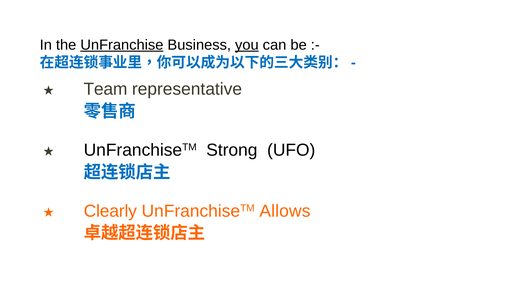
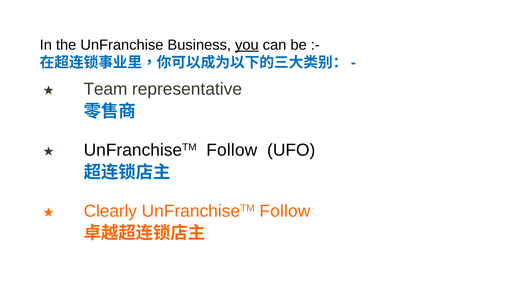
UnFranchise underline: present -> none (122, 45)
Strong: Strong -> Follow (232, 150)
Allows: Allows -> Follow (285, 211)
